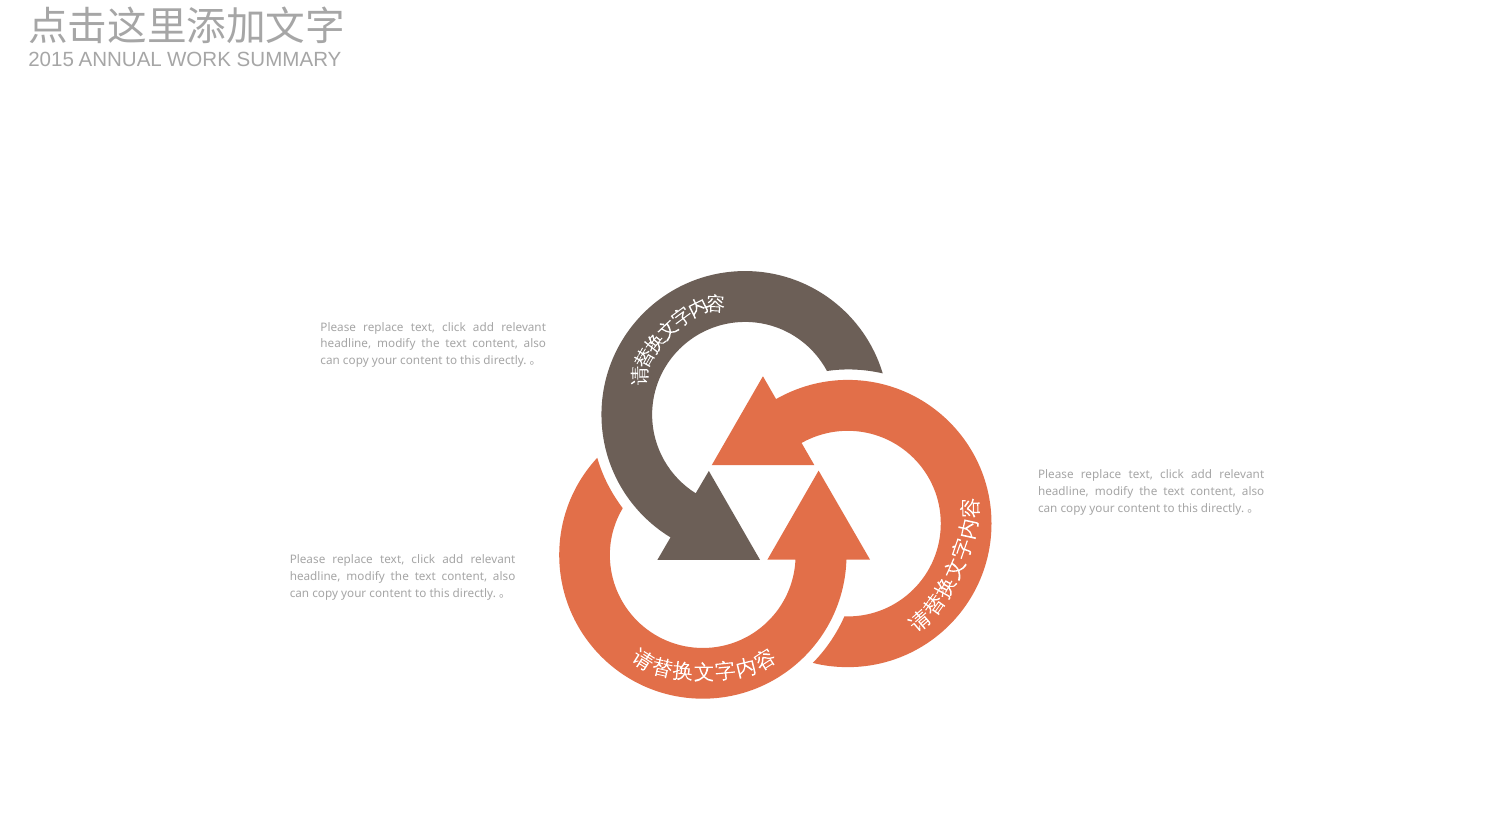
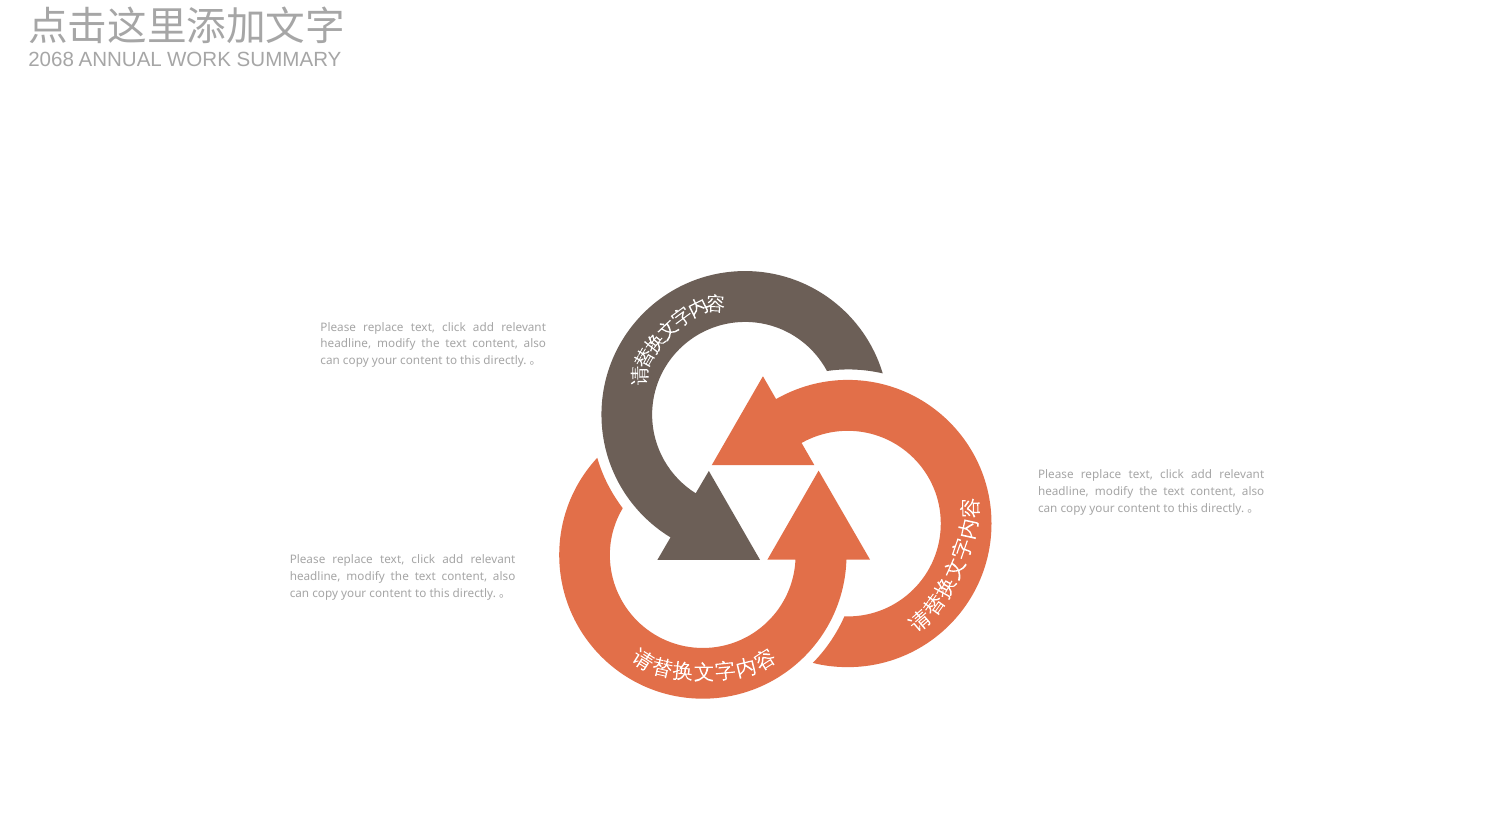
2015: 2015 -> 2068 (51, 60)
